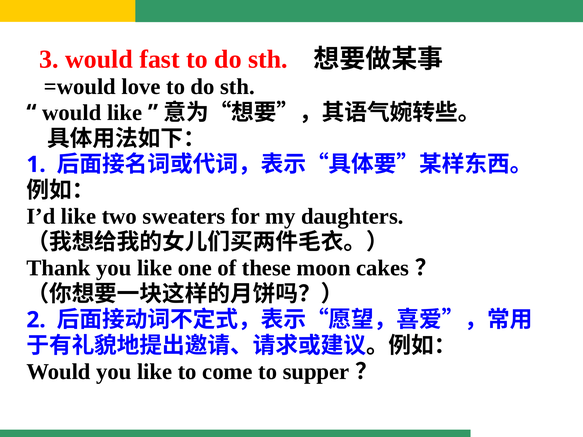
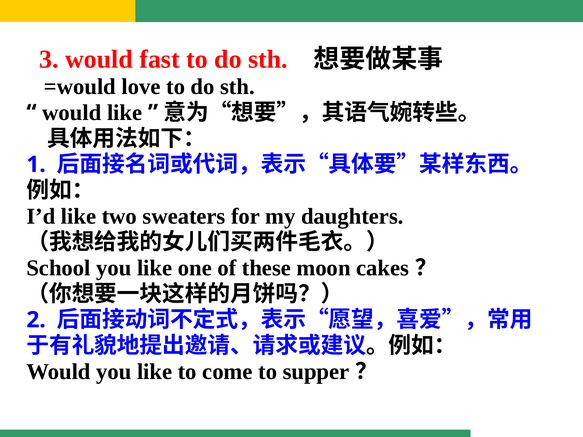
Thank: Thank -> School (58, 268)
